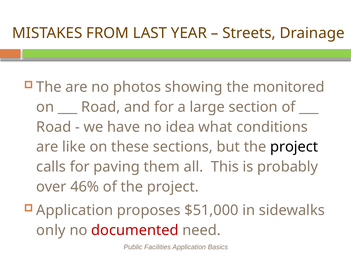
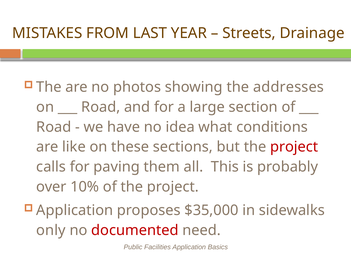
monitored: monitored -> addresses (289, 87)
project colour: black -> red (294, 147)
46%: 46% -> 10% (85, 187)
$51,000: $51,000 -> $35,000 (211, 210)
